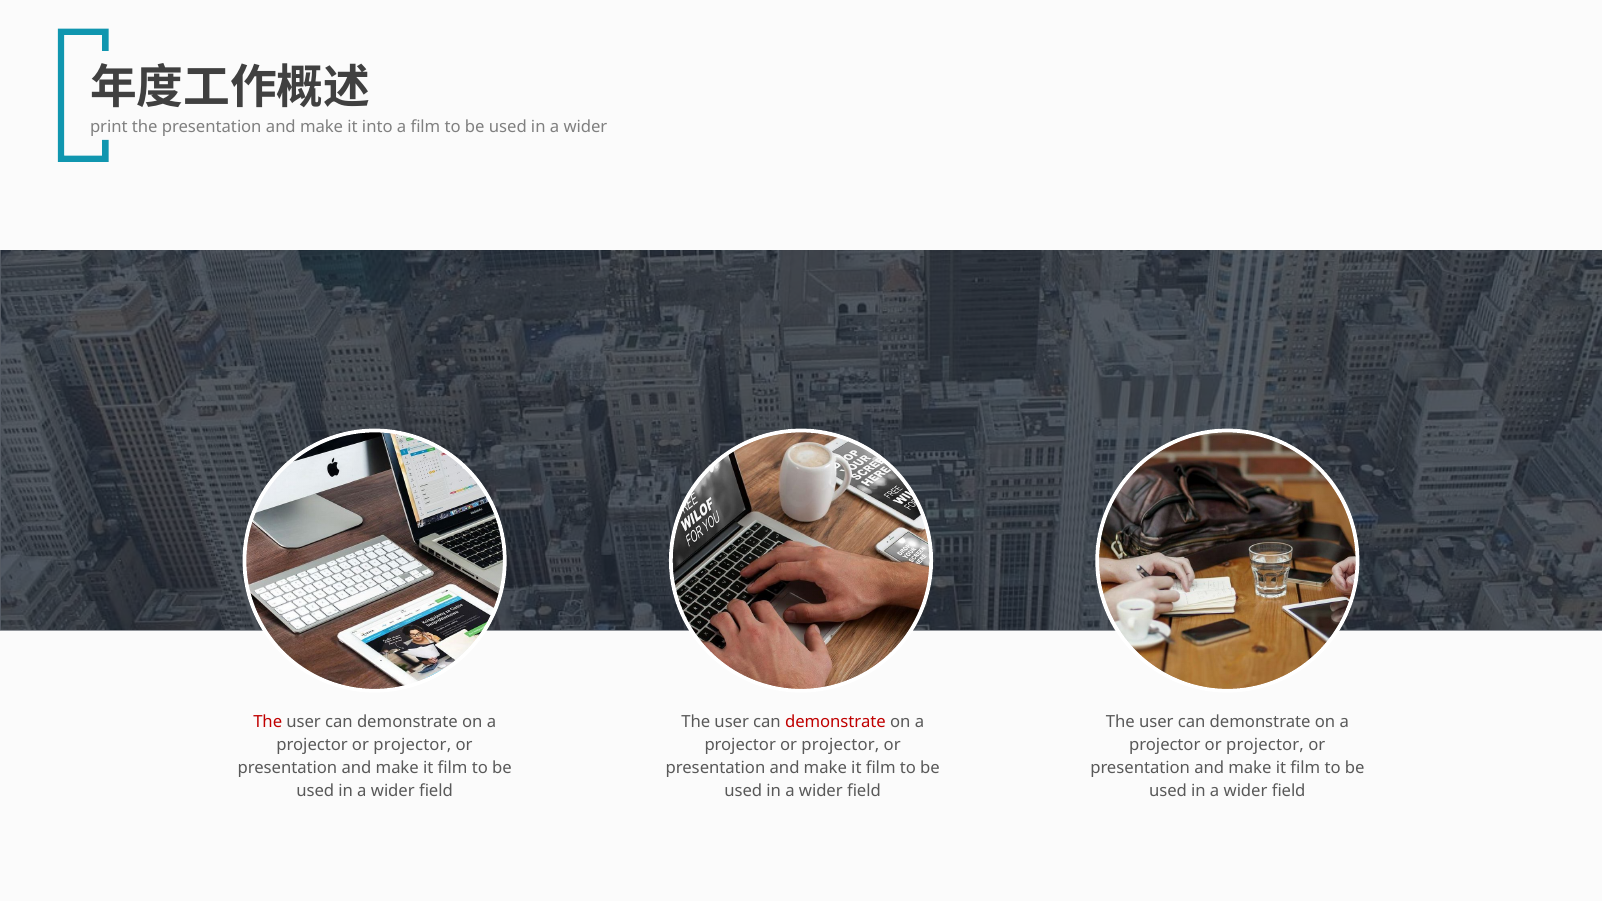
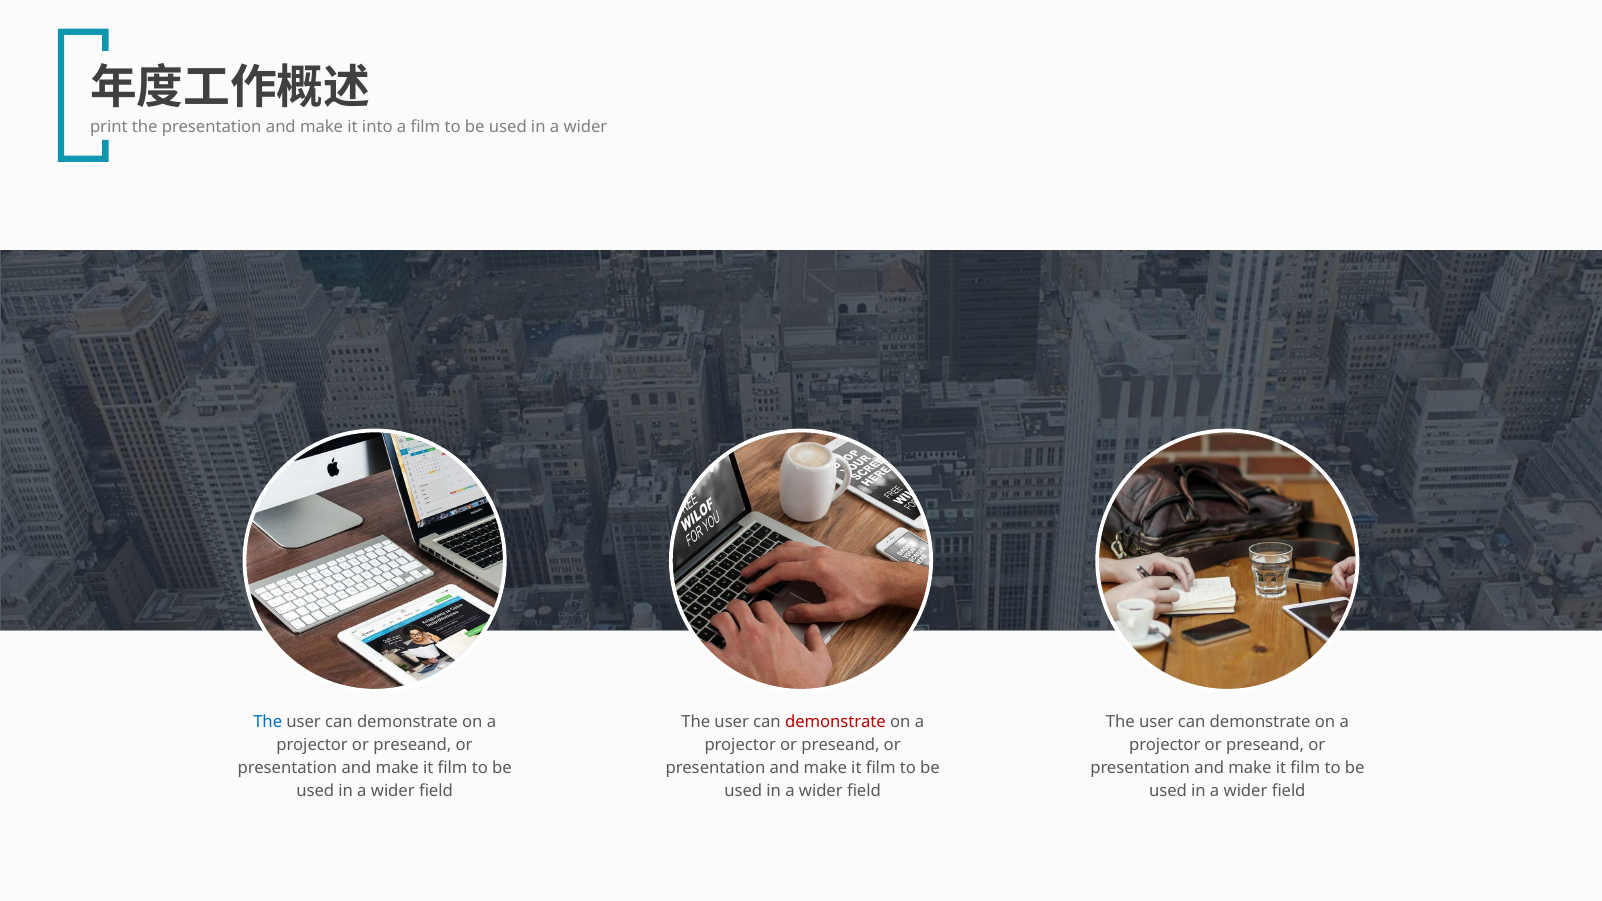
The colour: red -> blue (268, 723)
projector: projector -> preseand (412, 745)
projector: projector -> preseand (840, 745)
projector: projector -> preseand (1265, 745)
